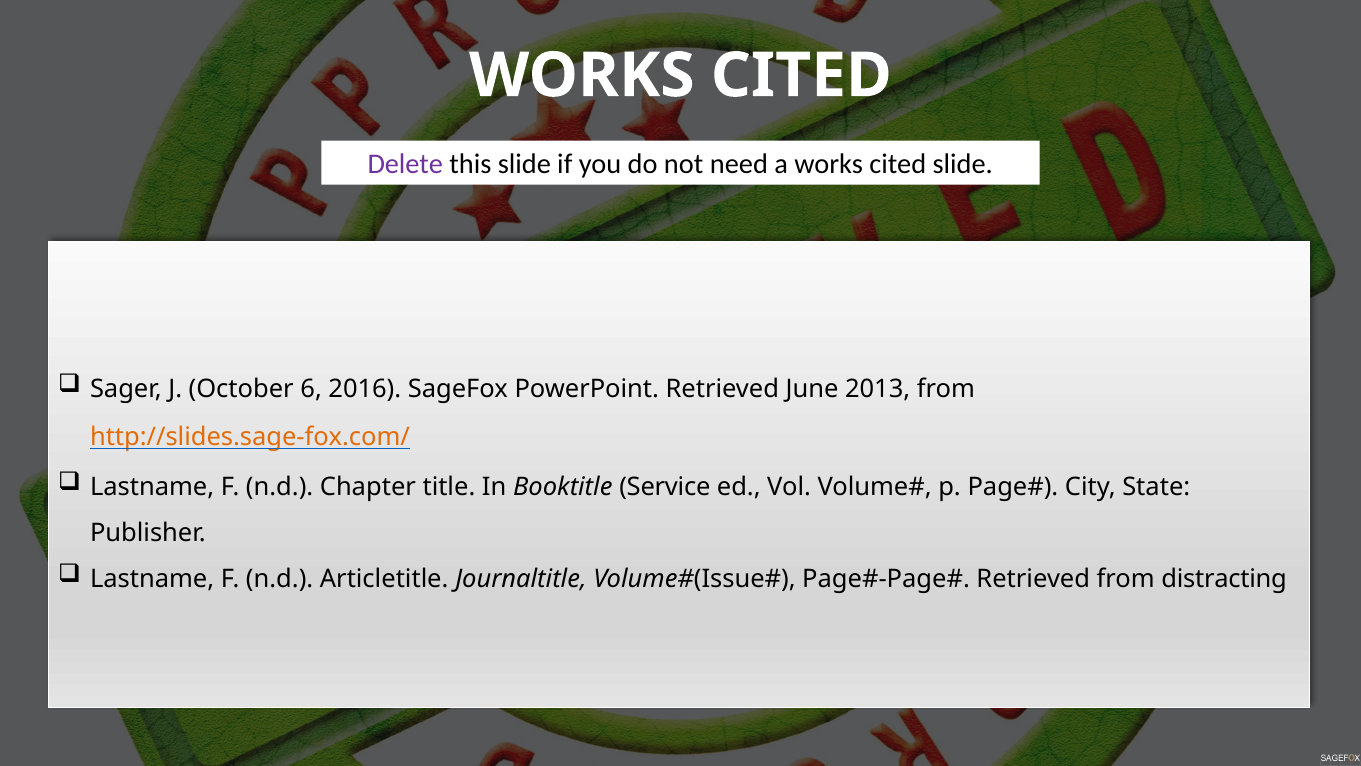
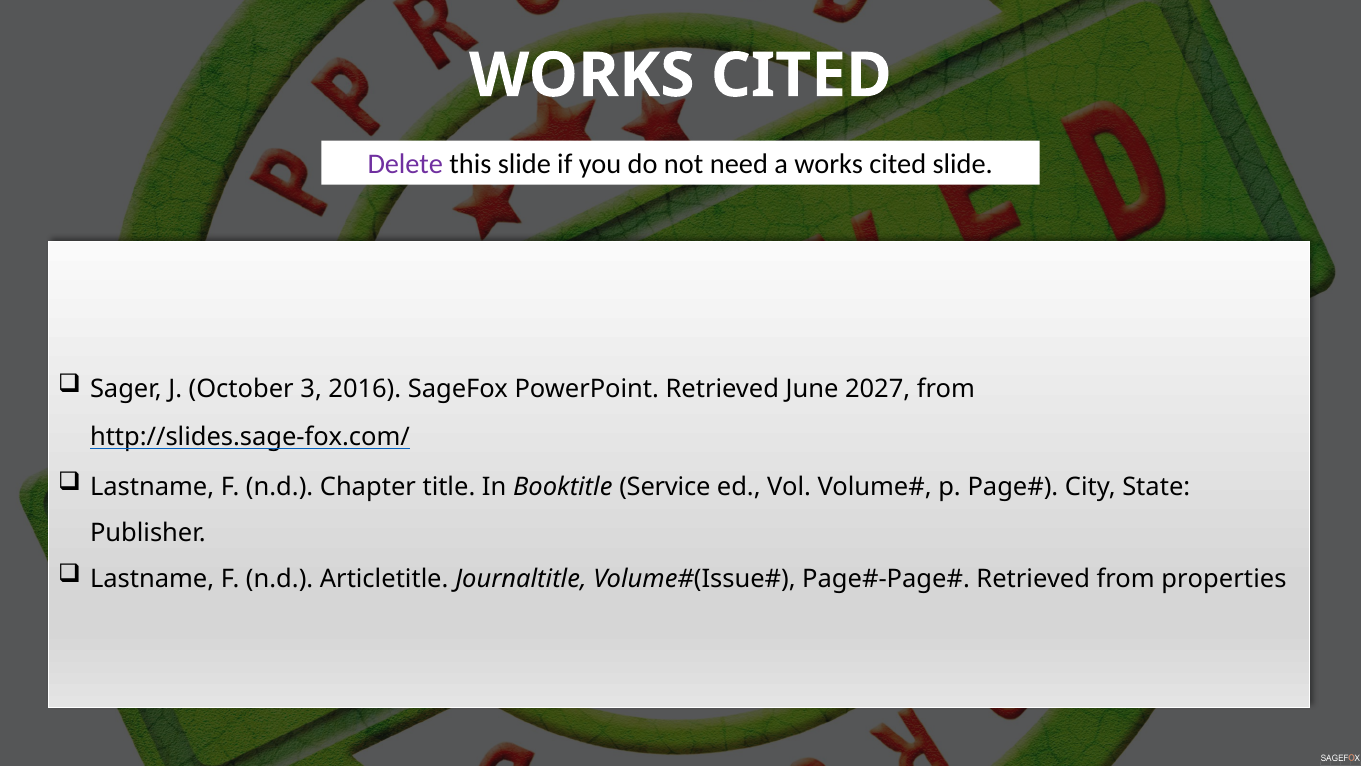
6: 6 -> 3 (311, 388)
2013: 2013 -> 2027 (878, 388)
http://slides.sage-fox.com/ colour: orange -> black (250, 436)
distracting: distracting -> properties (1224, 578)
